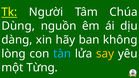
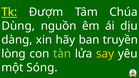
Người: Người -> Đượm (46, 12)
không: không -> truyền (120, 40)
tàn colour: light blue -> light green (62, 54)
Từng: Từng -> Sóng (42, 68)
